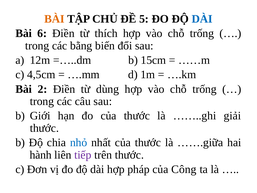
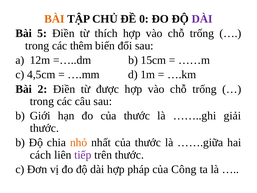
5: 5 -> 0 (144, 19)
DÀI colour: blue -> purple (202, 19)
6: 6 -> 5 (42, 33)
bằng: bằng -> thêm (81, 46)
dùng: dùng -> được (108, 89)
nhỏ colour: blue -> orange (79, 142)
hành: hành -> cách (41, 155)
